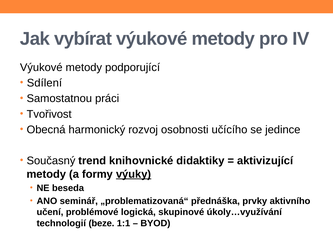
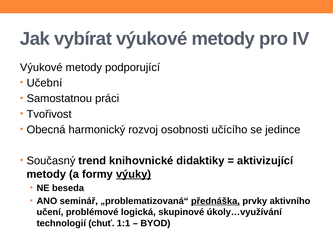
Sdílení: Sdílení -> Učební (44, 83)
přednáška underline: none -> present (215, 201)
beze: beze -> chuť (101, 223)
